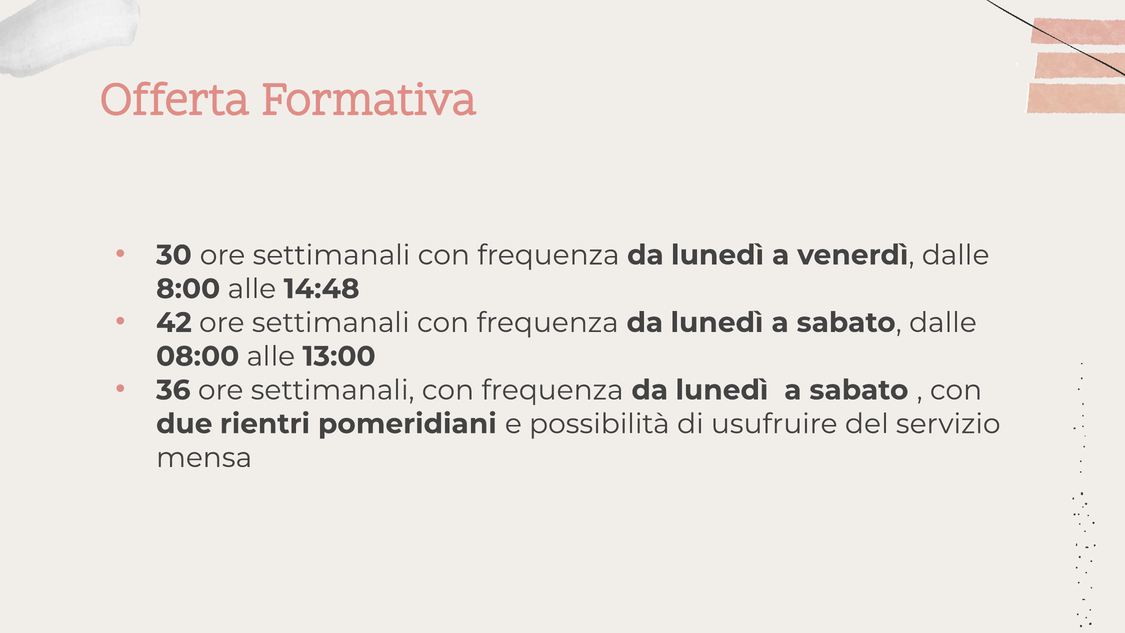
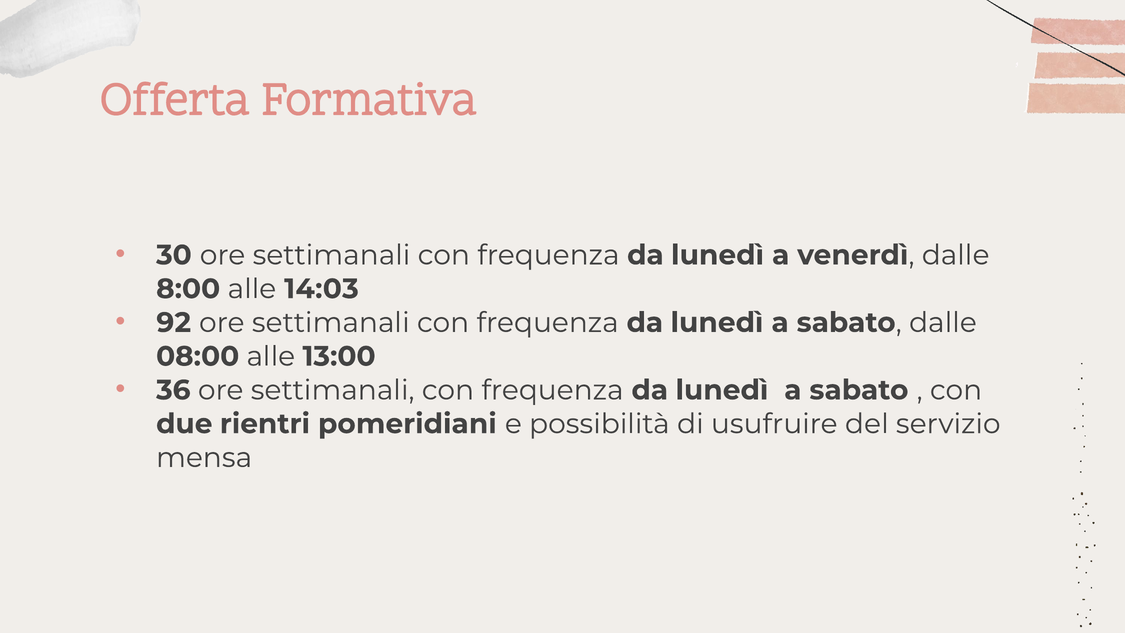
14:48: 14:48 -> 14:03 (321, 289)
42: 42 -> 92 (174, 323)
